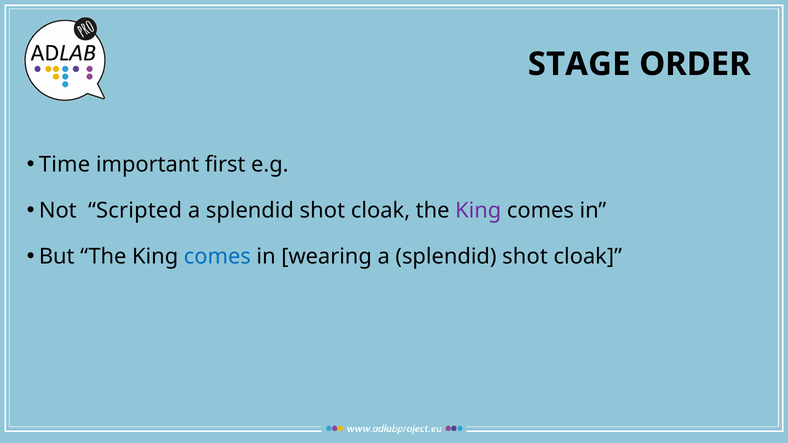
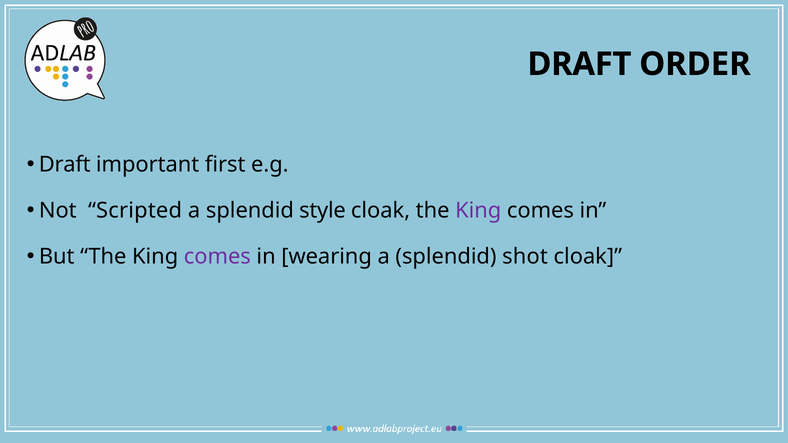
STAGE: STAGE -> DRAFT (579, 64)
Time: Time -> Draft (65, 165)
shot: shot -> style (323, 211)
comes colour: blue -> purple (217, 257)
